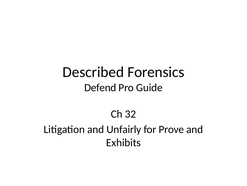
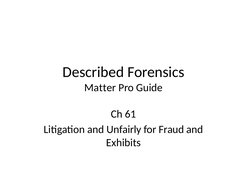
Defend: Defend -> Matter (100, 87)
32: 32 -> 61 (131, 114)
Prove: Prove -> Fraud (171, 129)
